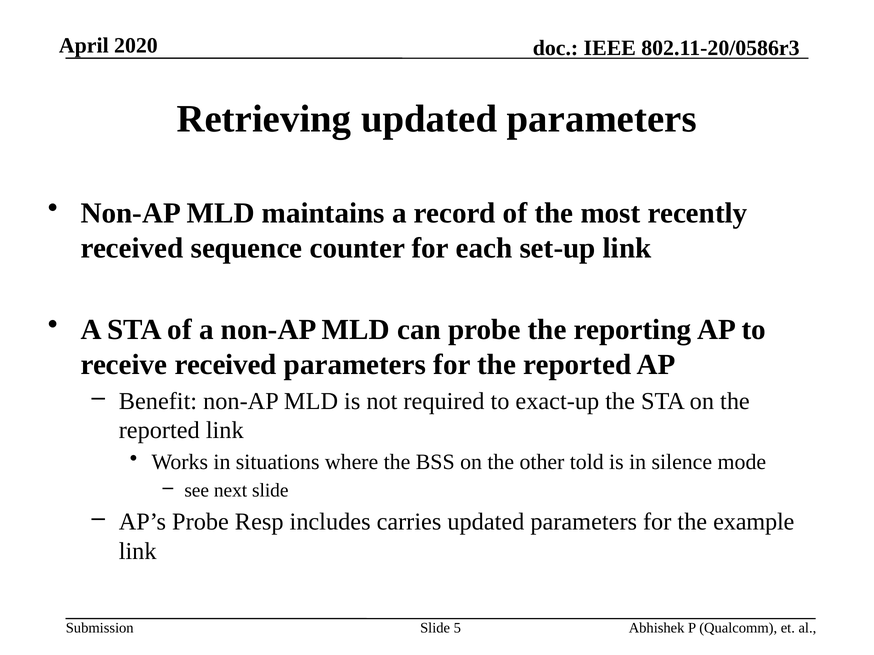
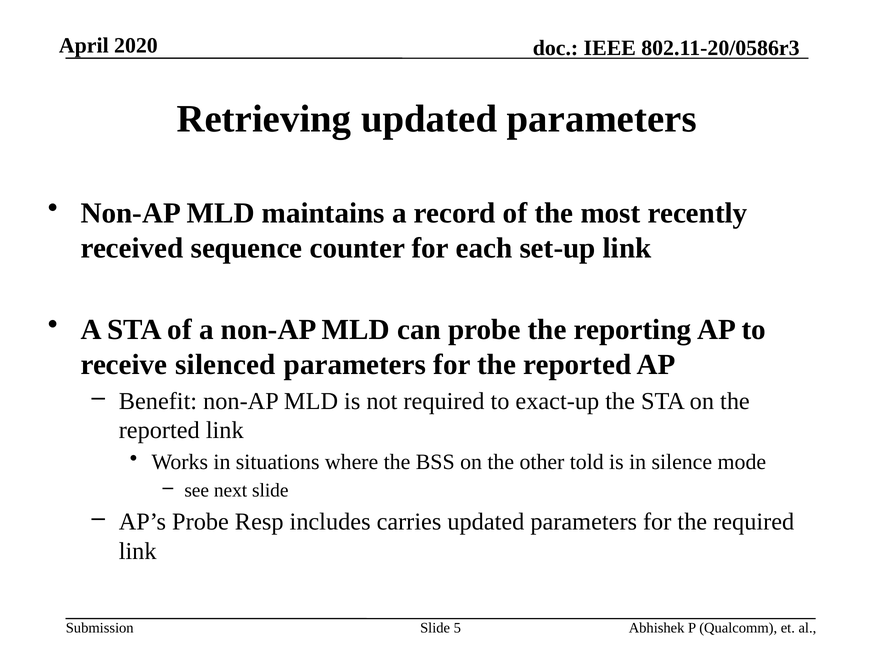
receive received: received -> silenced (225, 365)
the example: example -> required (754, 522)
